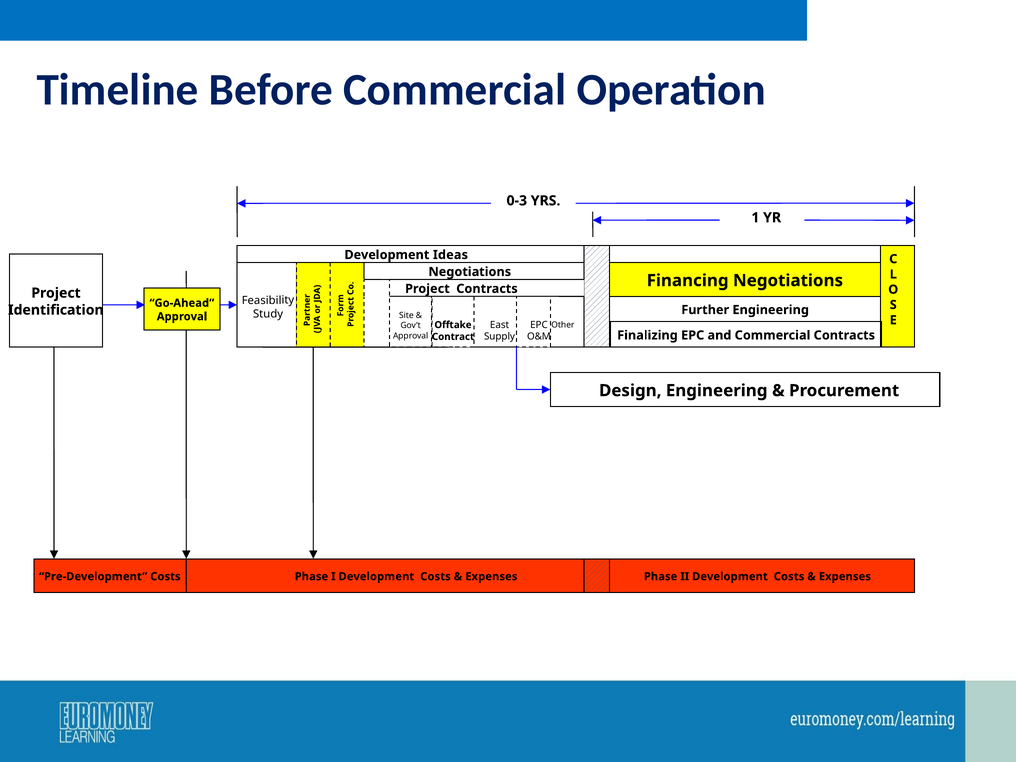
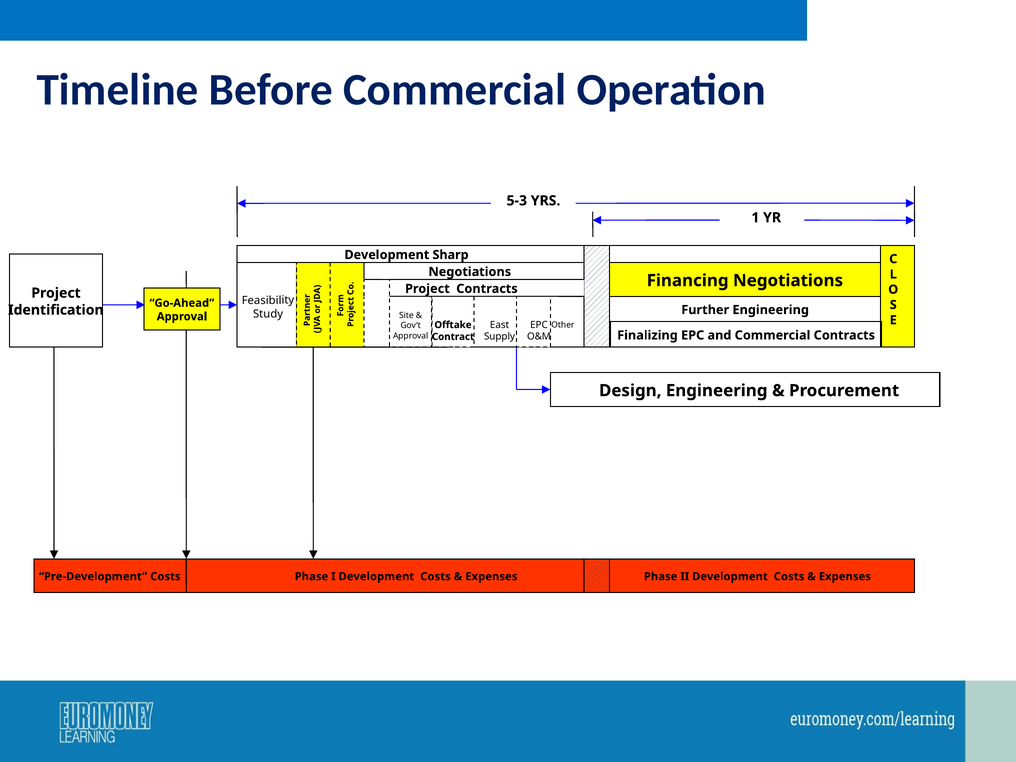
0-3: 0-3 -> 5-3 (517, 201)
Ideas: Ideas -> Sharp (451, 255)
